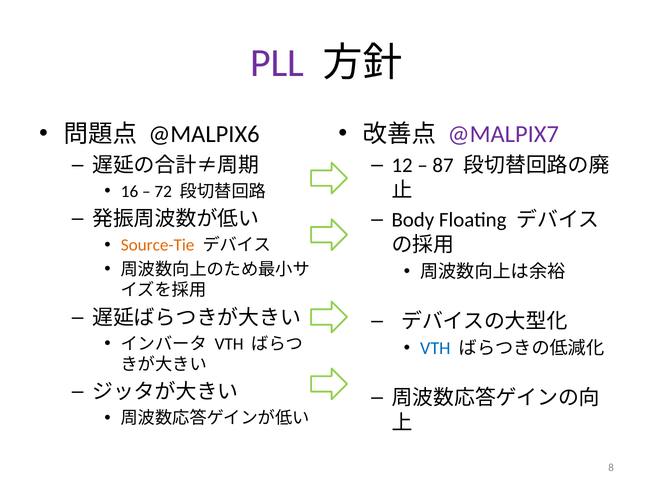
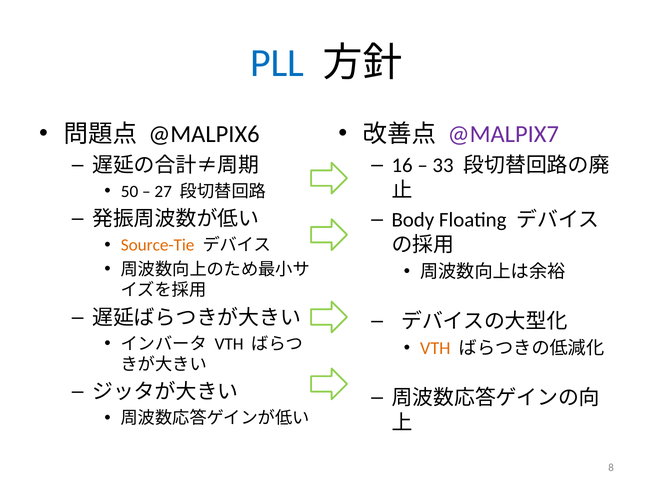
PLL colour: purple -> blue (277, 63)
12: 12 -> 16 (402, 165)
87: 87 -> 33 (443, 165)
16: 16 -> 50 (130, 191)
72: 72 -> 27 (163, 191)
VTH colour: blue -> orange (435, 348)
